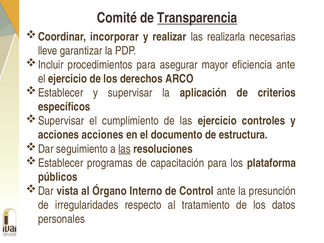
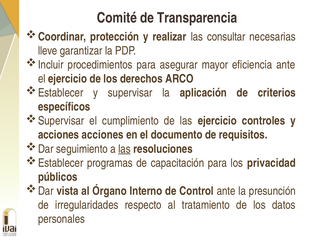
Transparencia underline: present -> none (197, 18)
incorporar: incorporar -> protección (115, 37)
realizarla: realizarla -> consultar (226, 37)
estructura: estructura -> requisitos (243, 135)
plataforma: plataforma -> privacidad (271, 163)
